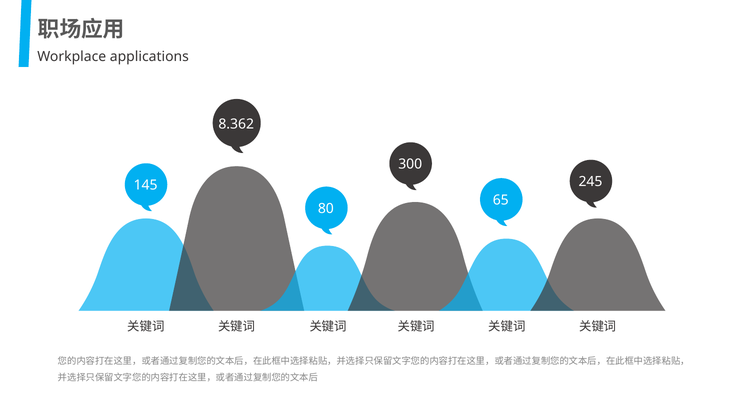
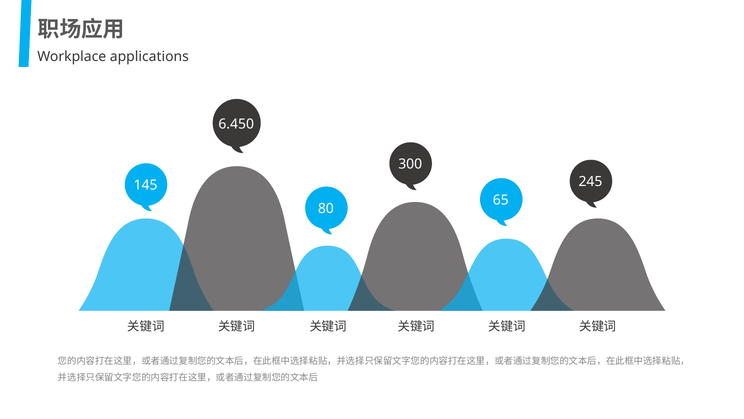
8.362: 8.362 -> 6.450 (236, 124)
